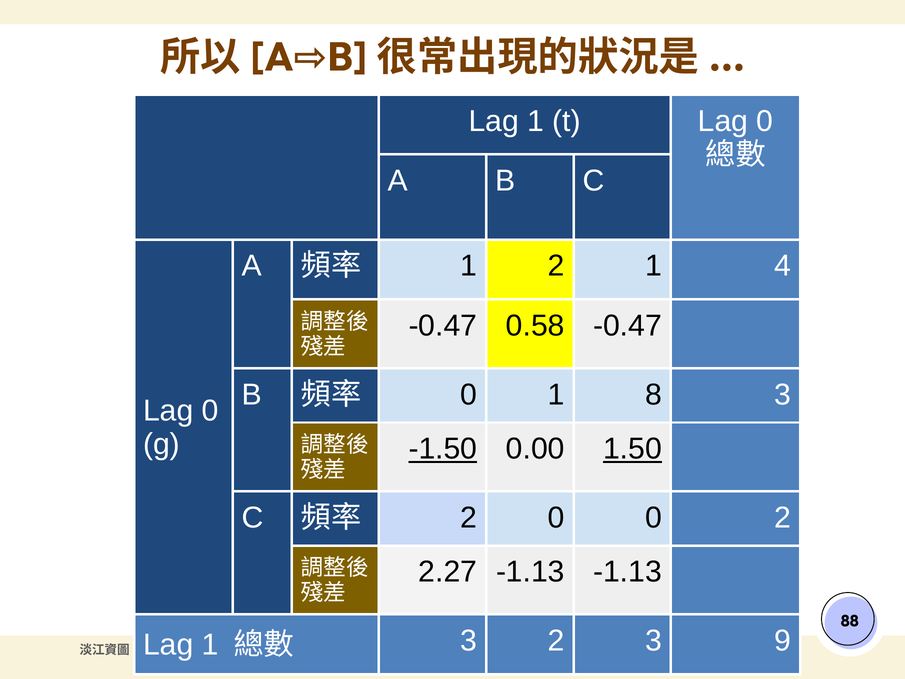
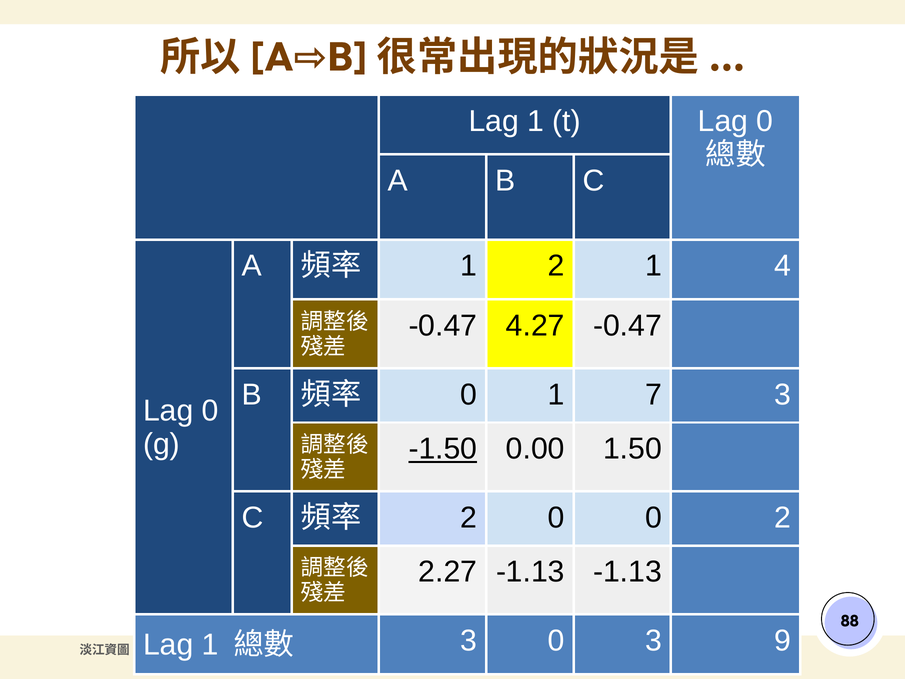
0.58: 0.58 -> 4.27 (535, 326)
8: 8 -> 7 (653, 394)
1.50 underline: present -> none (632, 449)
3 2: 2 -> 0 (556, 640)
